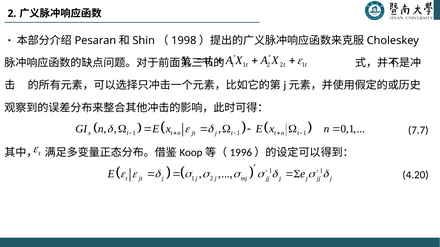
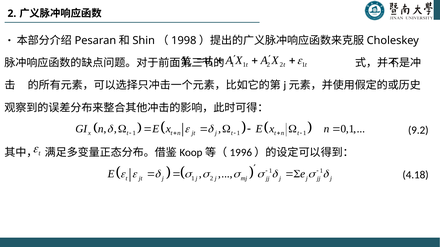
7.7: 7.7 -> 9.2 (418, 130)
4.20: 4.20 -> 4.18 (416, 175)
